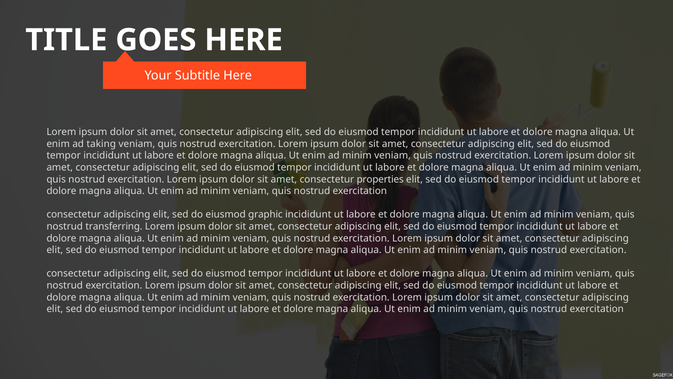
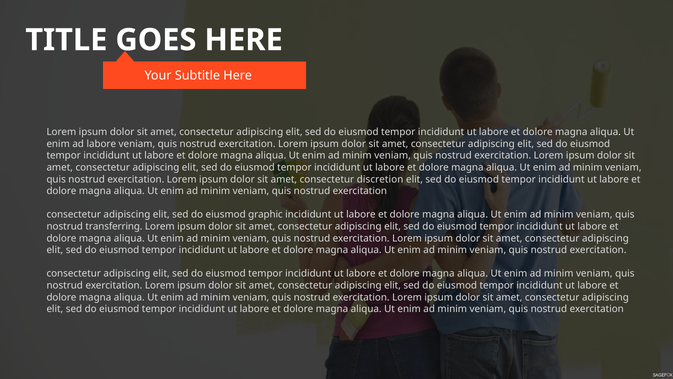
ad taking: taking -> labore (101, 144)
properties: properties -> discretion (380, 179)
